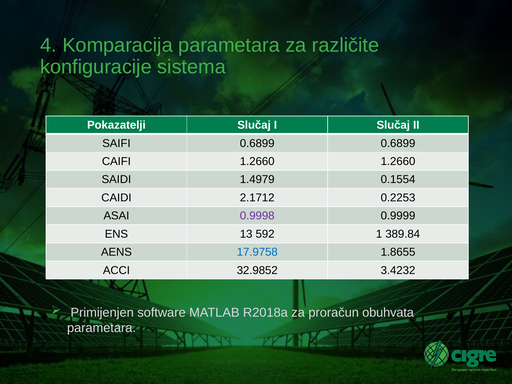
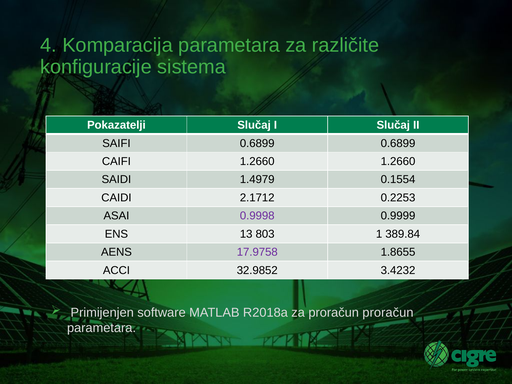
592: 592 -> 803 (265, 234)
17.9758 colour: blue -> purple (257, 252)
proračun obuhvata: obuhvata -> proračun (388, 313)
